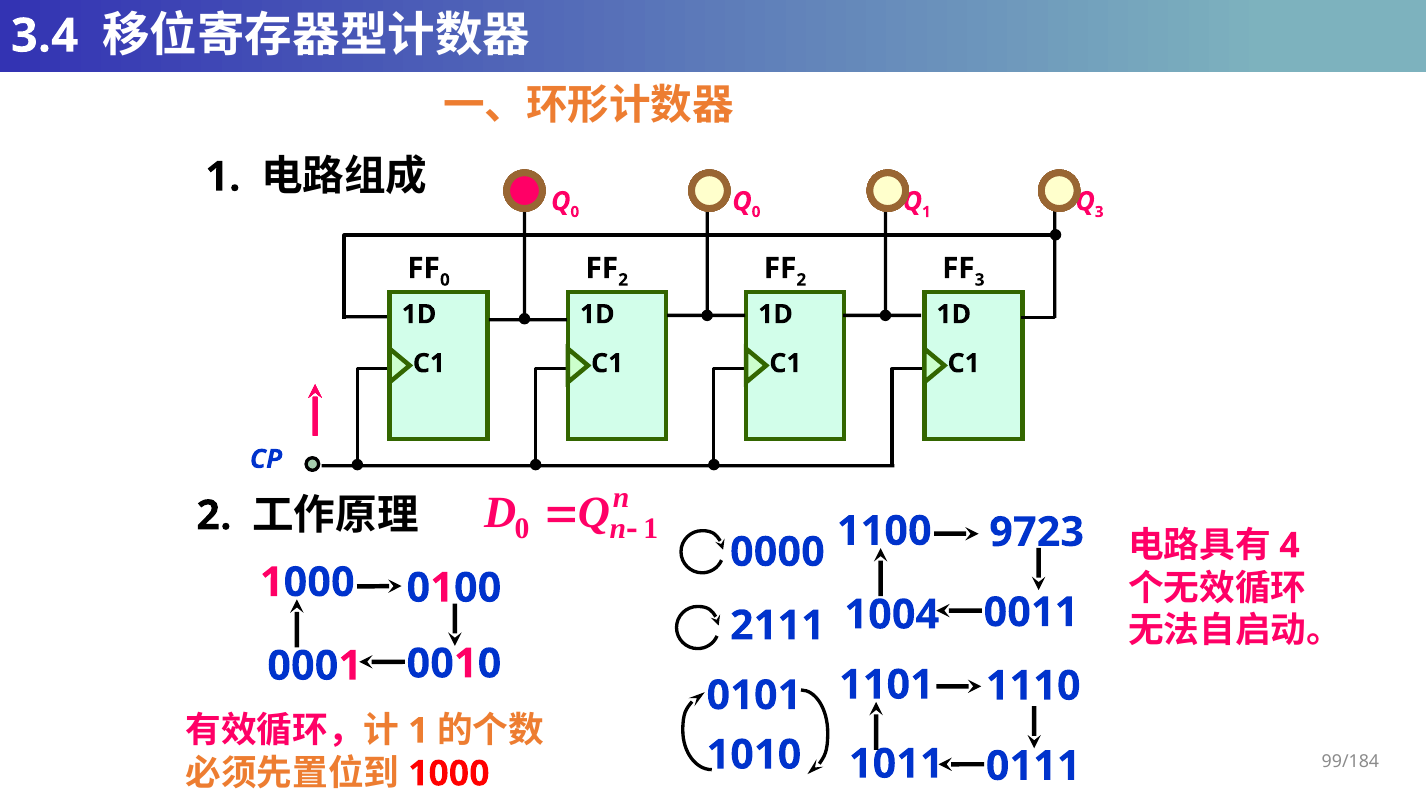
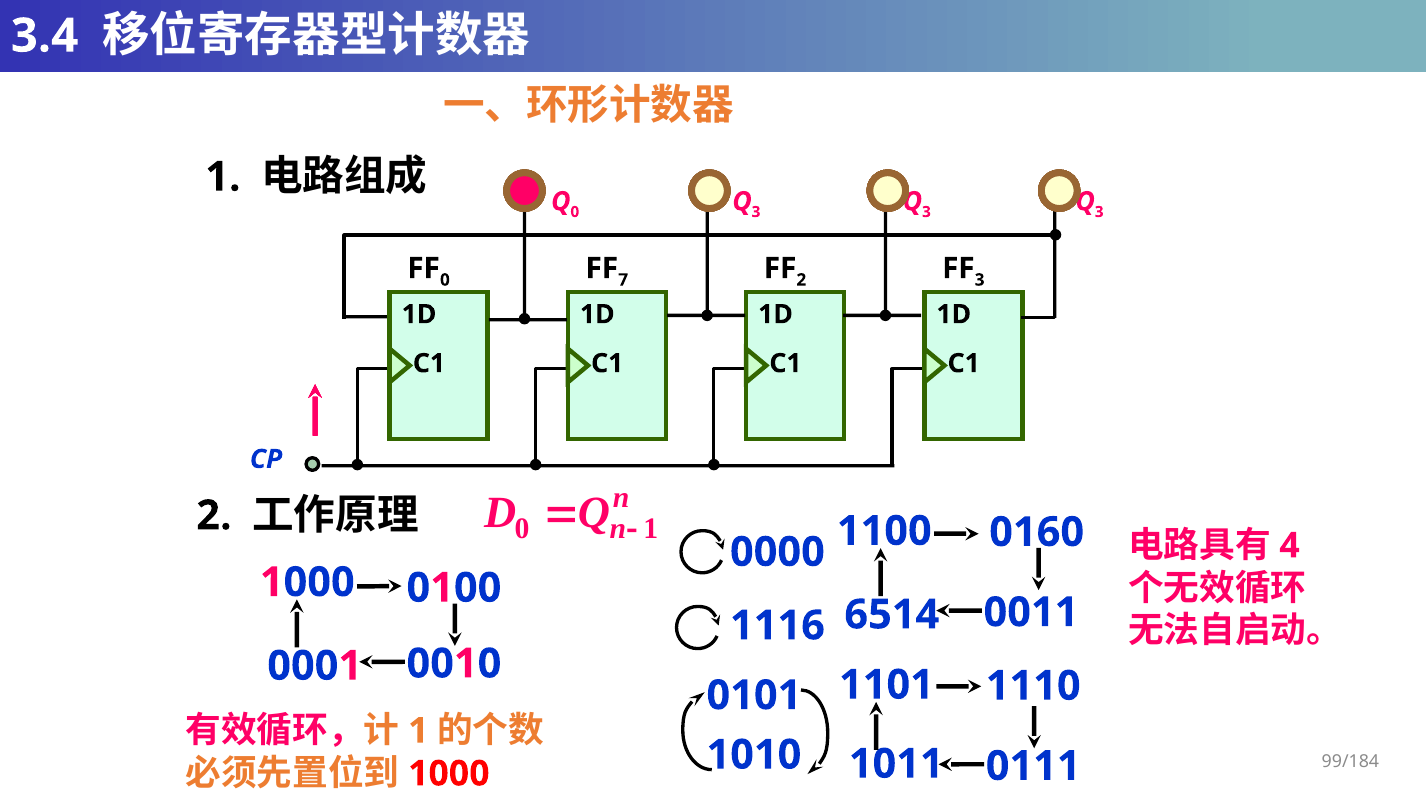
0: 0 -> 3 (756, 212)
1: 1 -> 3 (926, 212)
2: 2 -> 7 (623, 280)
9723: 9723 -> 0160 (1037, 532)
1004: 1004 -> 6514 (892, 615)
2111: 2111 -> 1116 (777, 626)
